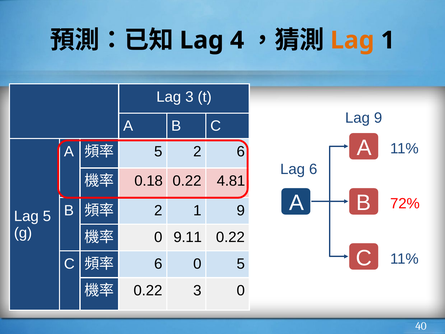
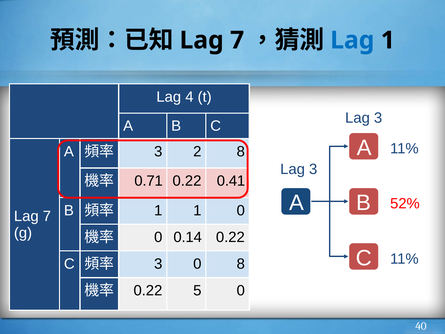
4: 4 -> 7 (237, 40)
Lag colour: orange -> blue (352, 40)
Lag 3: 3 -> 4 (189, 97)
9: 9 -> 3 (378, 118)
5: 5 -> 3 (158, 151)
2 6: 6 -> 8 (241, 151)
6: 6 -> 3 (313, 169)
0.18: 0.18 -> 0.71 (149, 181)
4.81: 4.81 -> 0.41 (231, 181)
72%: 72% -> 52% (405, 204)
2: 2 -> 1 (158, 210)
1 9: 9 -> 0 (241, 210)
5: 5 -> 7 (47, 216)
9.11: 9.11 -> 0.14 (188, 237)
6: 6 -> 3 (158, 264)
0 5: 5 -> 8 (241, 264)
0.22 3: 3 -> 5 (197, 290)
